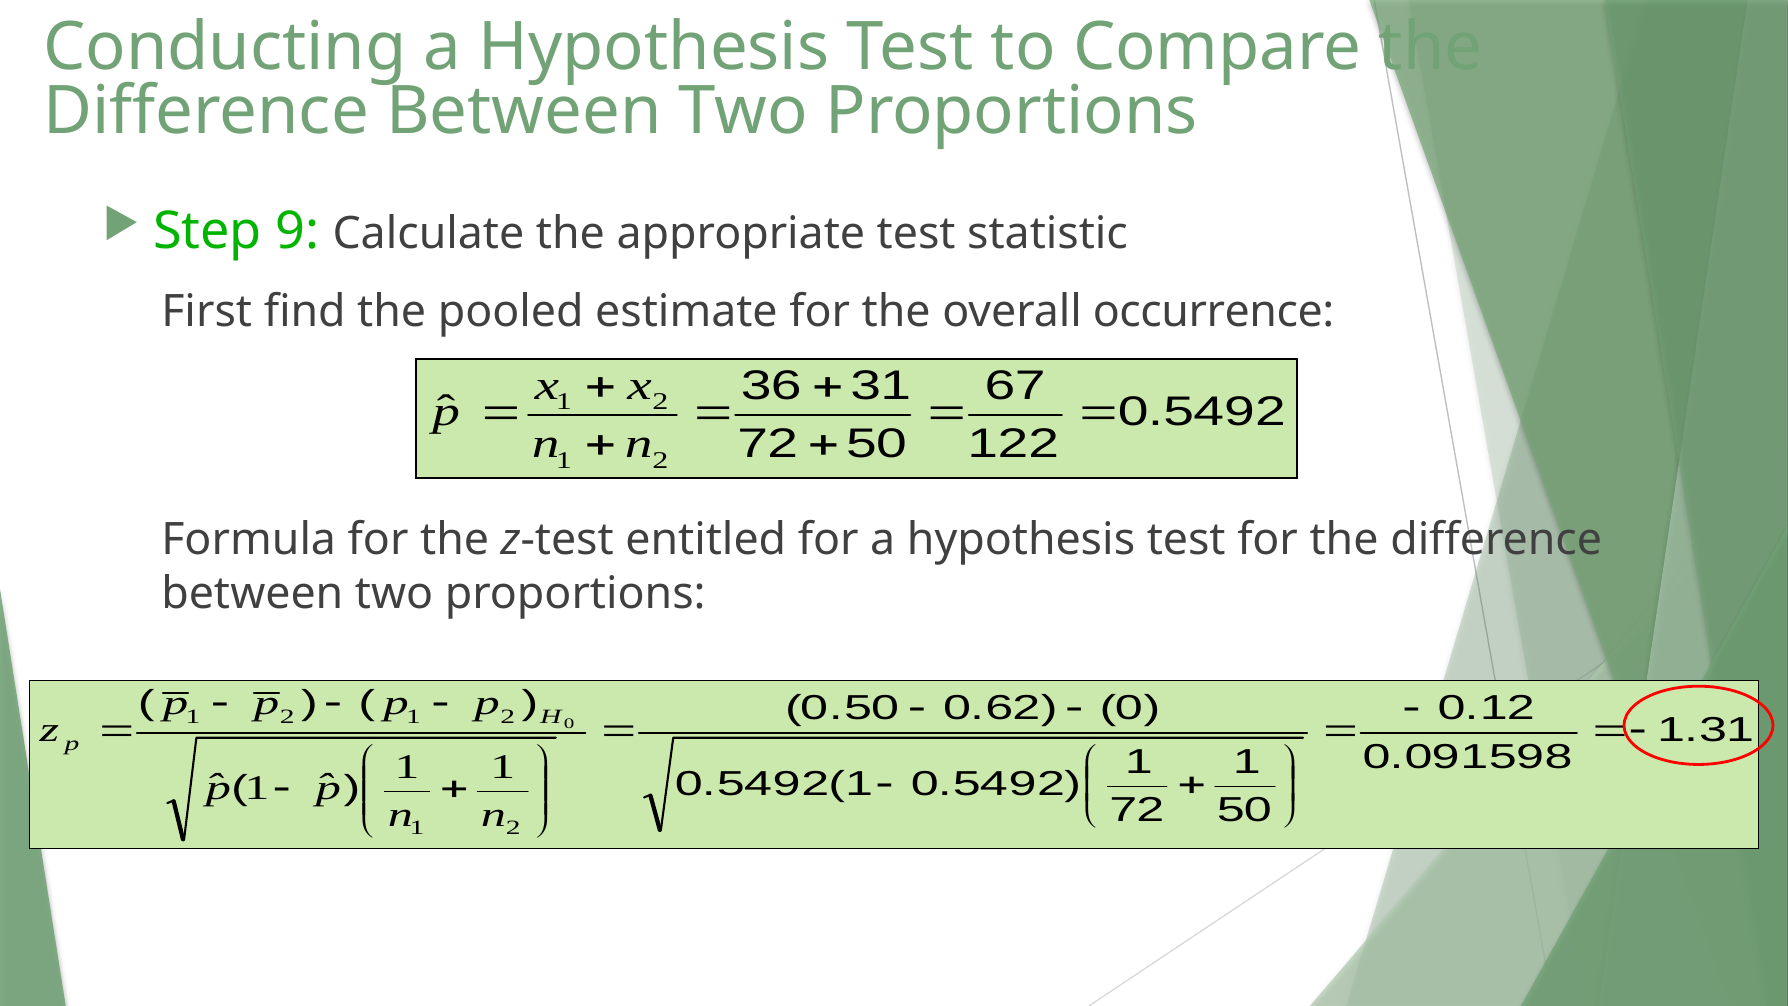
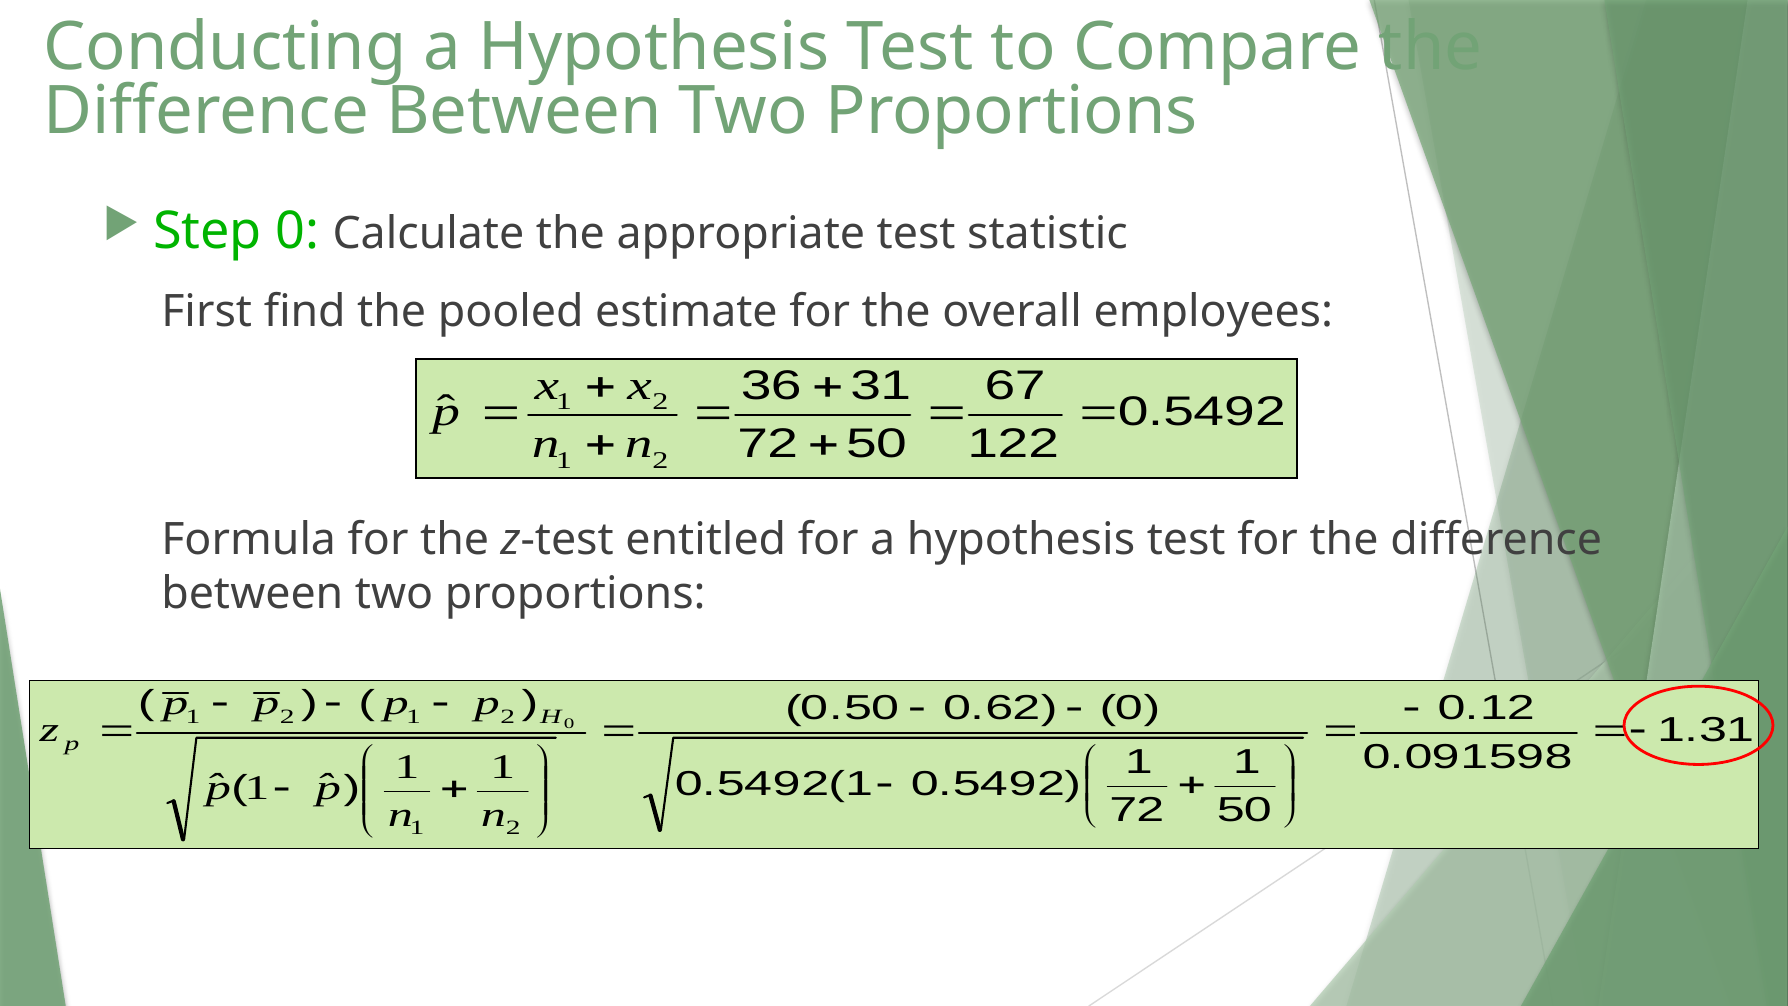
Step 9: 9 -> 0 (297, 232)
occurrence: occurrence -> employees (1213, 312)
